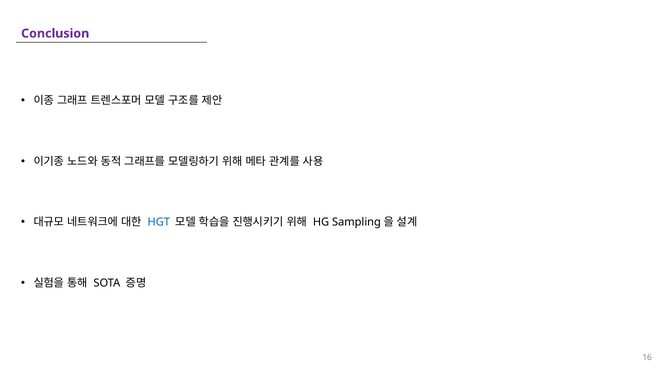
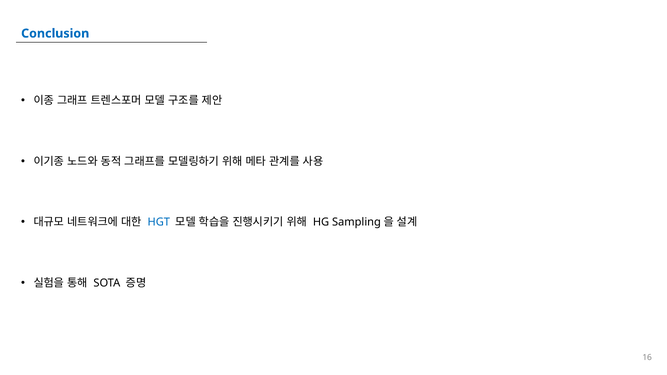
Conclusion colour: purple -> blue (55, 33)
